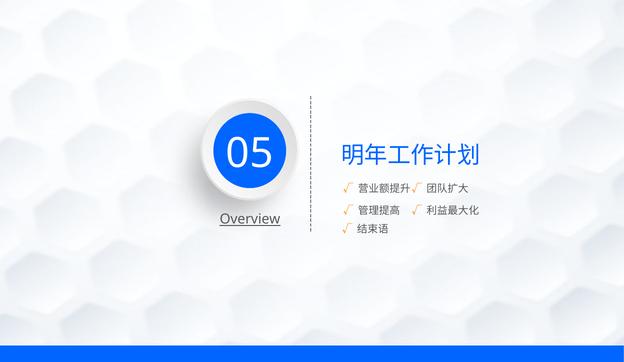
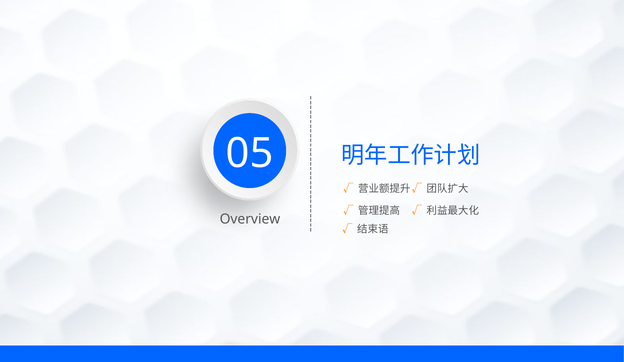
Overview underline: present -> none (250, 219)
